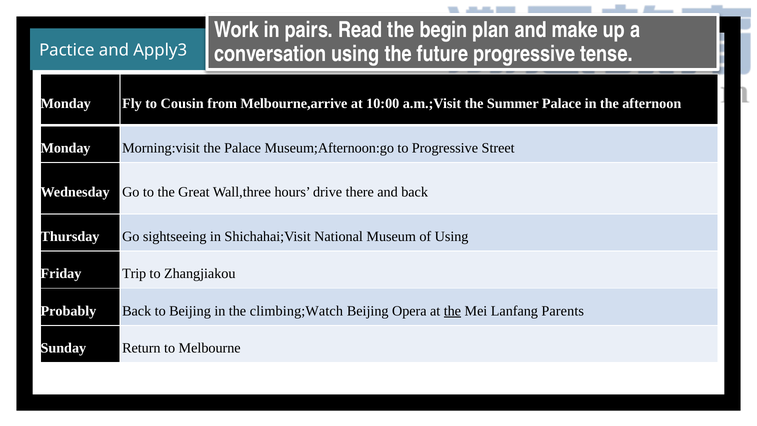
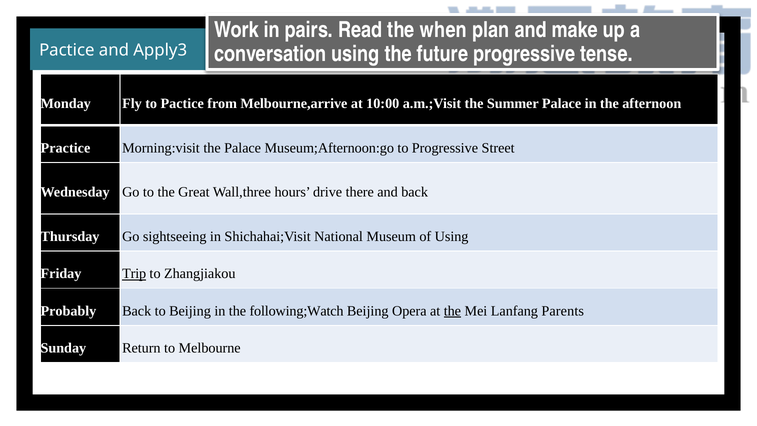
begin: begin -> when (443, 30)
to Cousin: Cousin -> Pactice (182, 104)
Monday: Monday -> Practice (65, 148)
Trip underline: none -> present (134, 274)
climbing;Watch: climbing;Watch -> following;Watch (297, 311)
